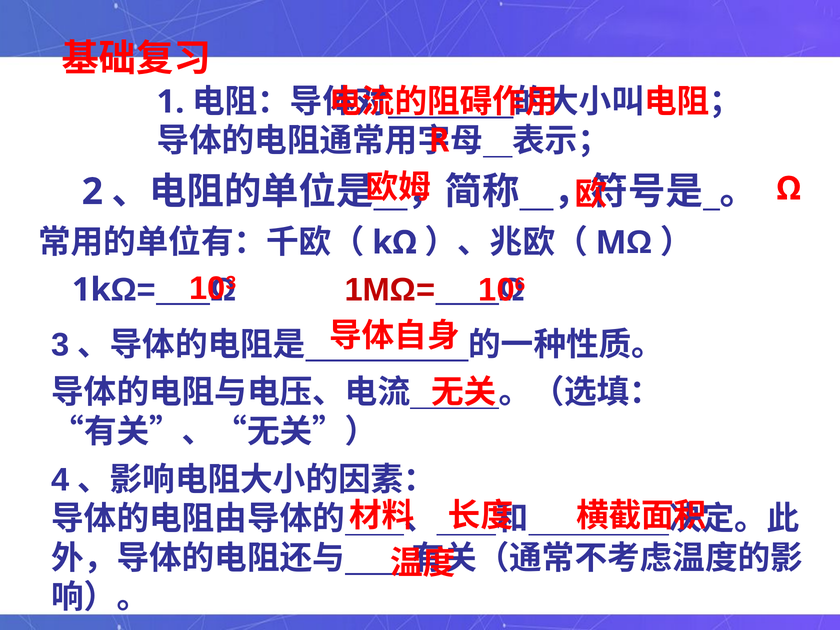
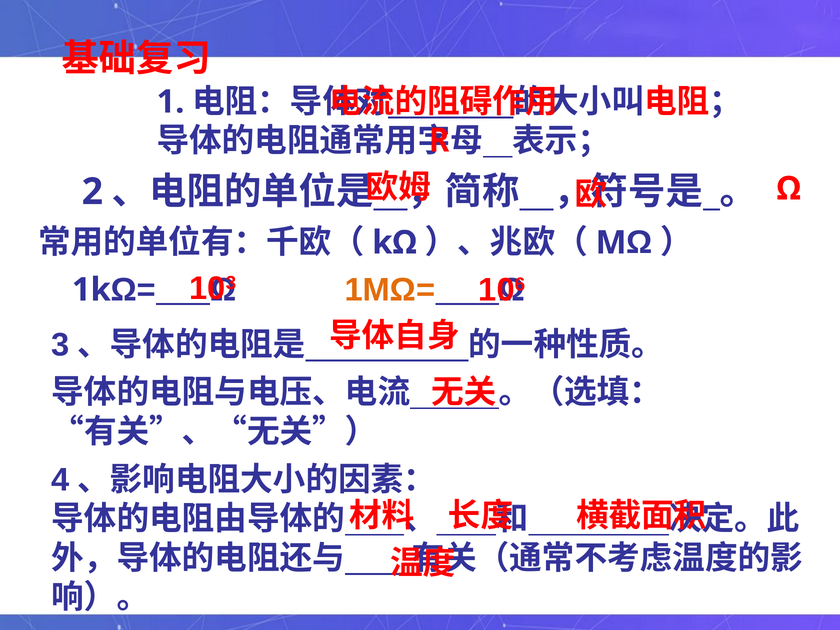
1MΩ= colour: red -> orange (390, 290)
